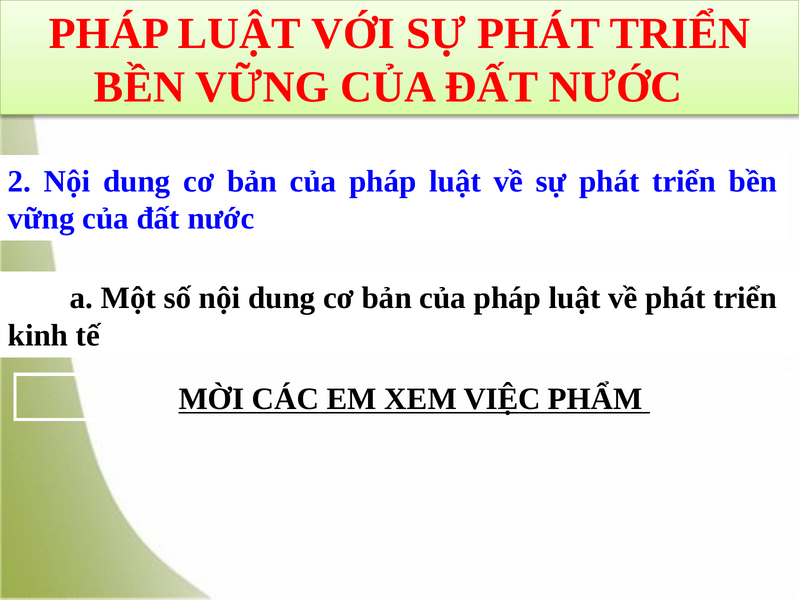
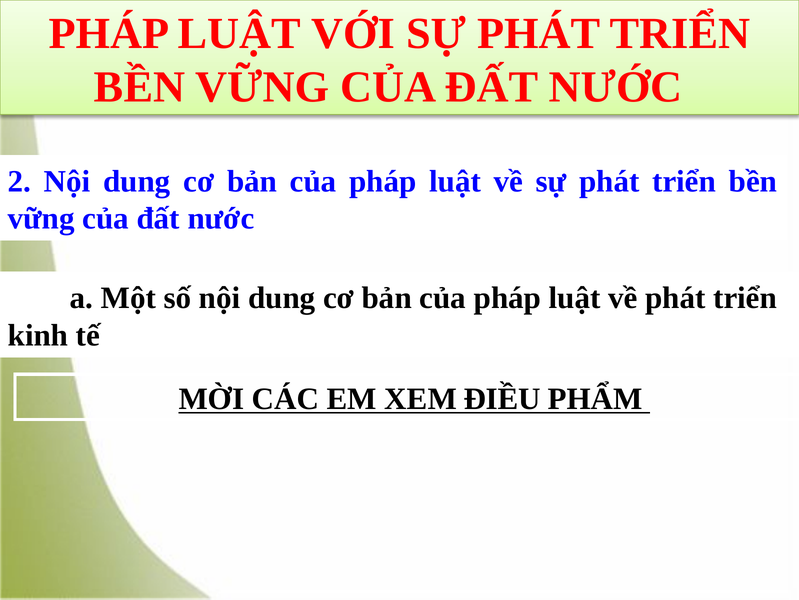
VIỆC: VIỆC -> ĐIỀU (502, 399)
